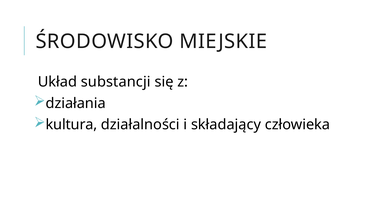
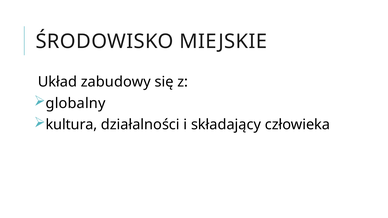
substancji: substancji -> zabudowy (116, 82)
działania: działania -> globalny (76, 103)
